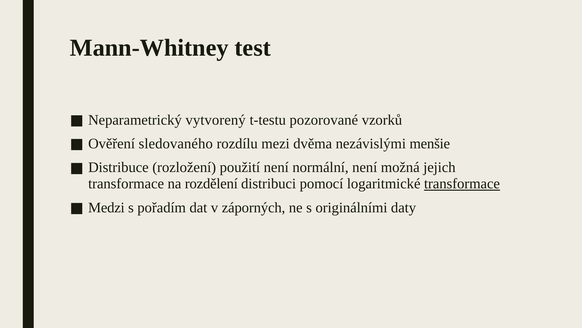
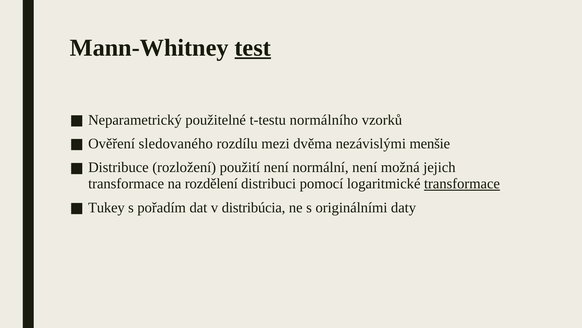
test underline: none -> present (253, 48)
vytvorený: vytvorený -> použitelné (216, 120)
pozorované: pozorované -> normálního (324, 120)
Medzi: Medzi -> Tukey (106, 207)
záporných: záporných -> distribúcia (254, 207)
